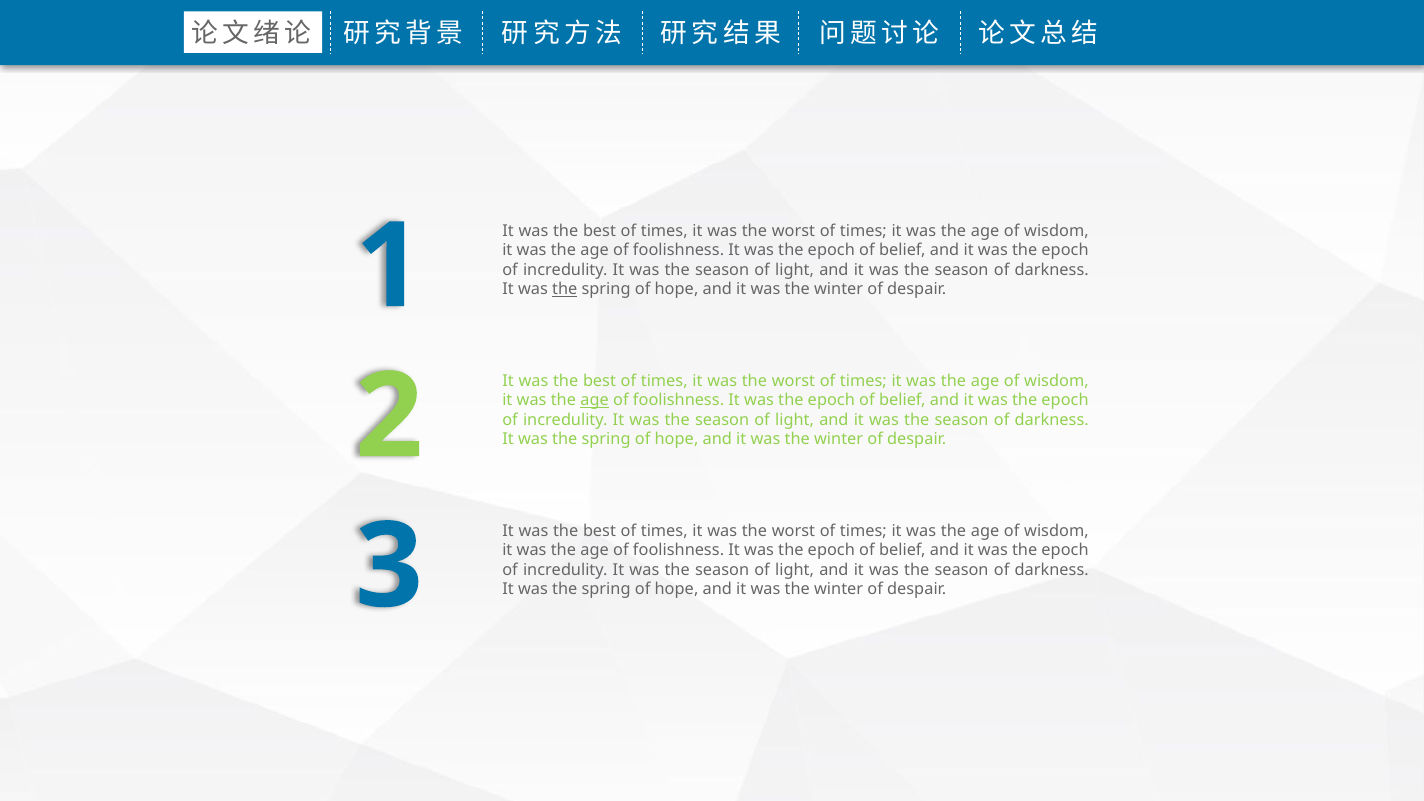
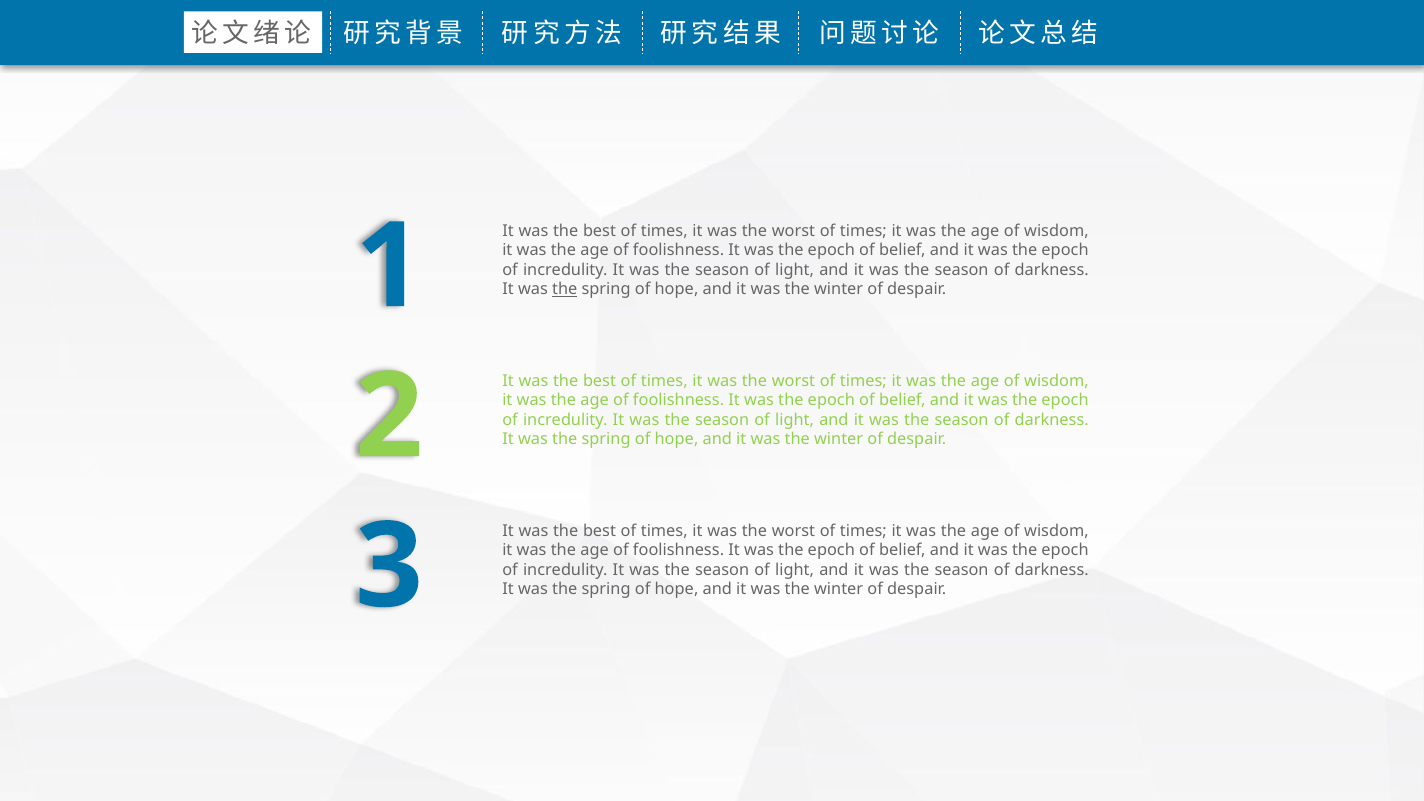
age underline: present -> none (595, 400)
